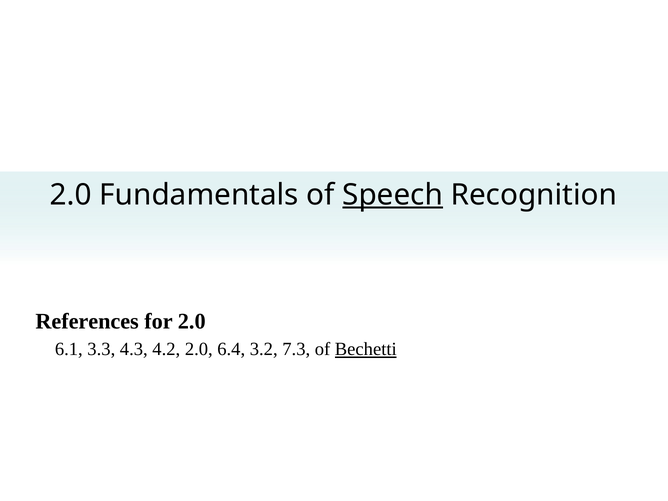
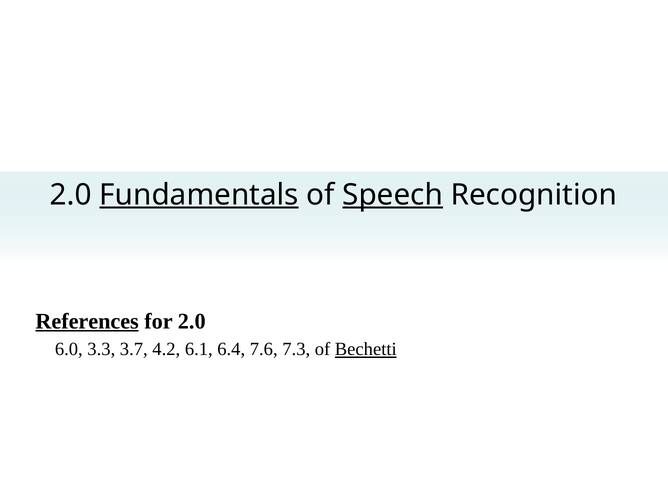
Fundamentals underline: none -> present (199, 195)
References underline: none -> present (87, 321)
6.1: 6.1 -> 6.0 (69, 349)
4.3: 4.3 -> 3.7 (134, 349)
4.2 2.0: 2.0 -> 6.1 (199, 349)
3.2: 3.2 -> 7.6 (264, 349)
